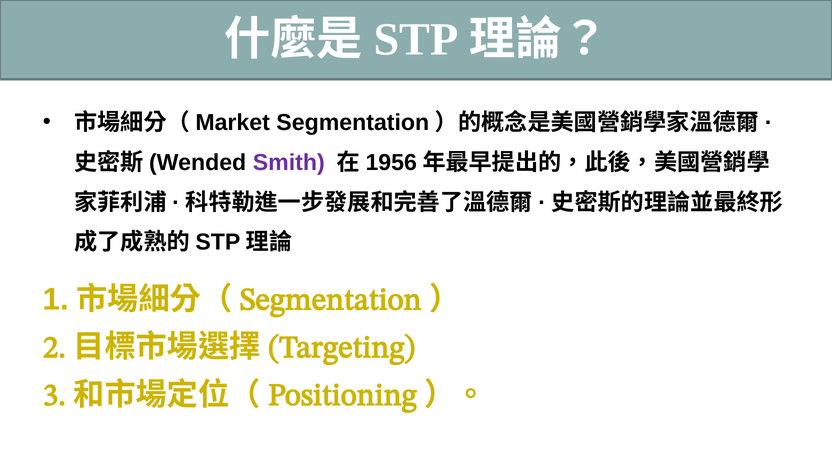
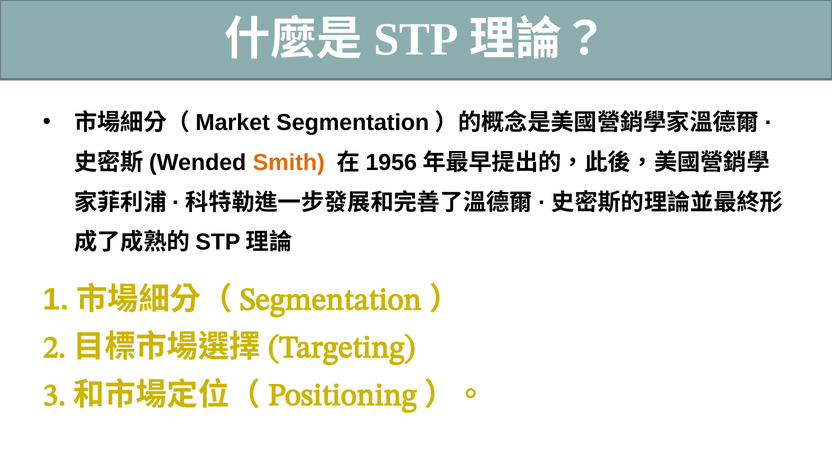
Smith colour: purple -> orange (289, 163)
